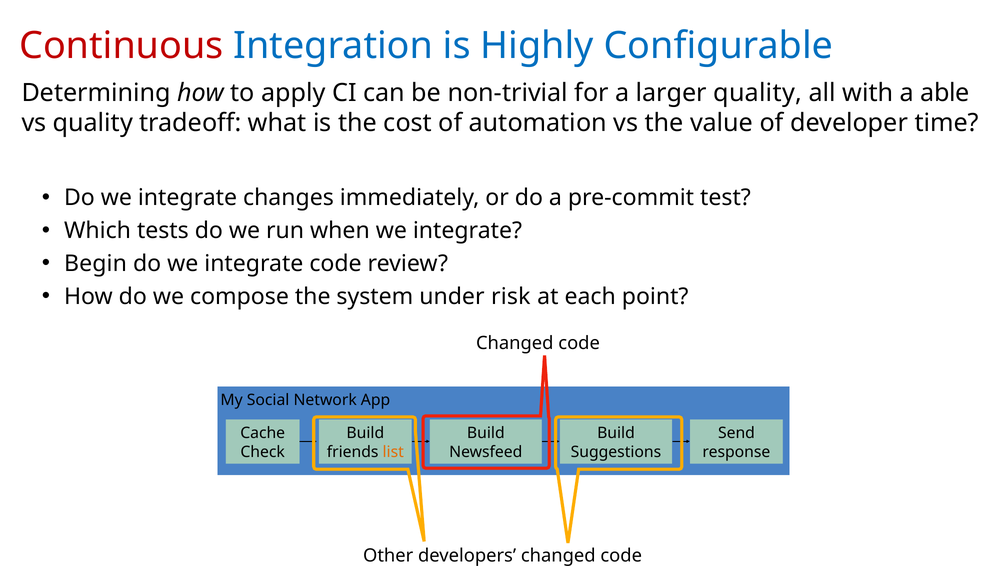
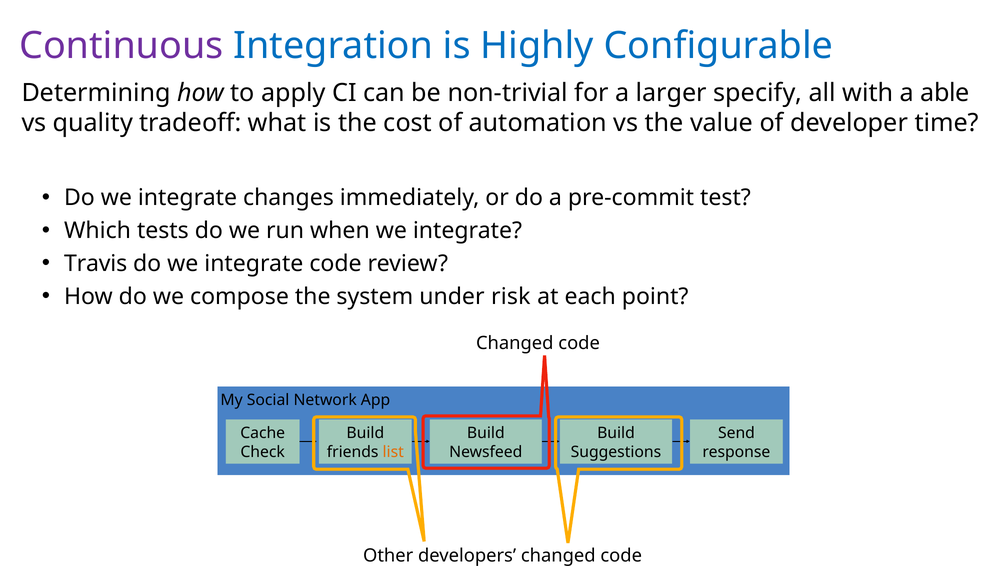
Continuous colour: red -> purple (121, 46)
larger quality: quality -> specify (758, 93)
Begin: Begin -> Travis (96, 264)
